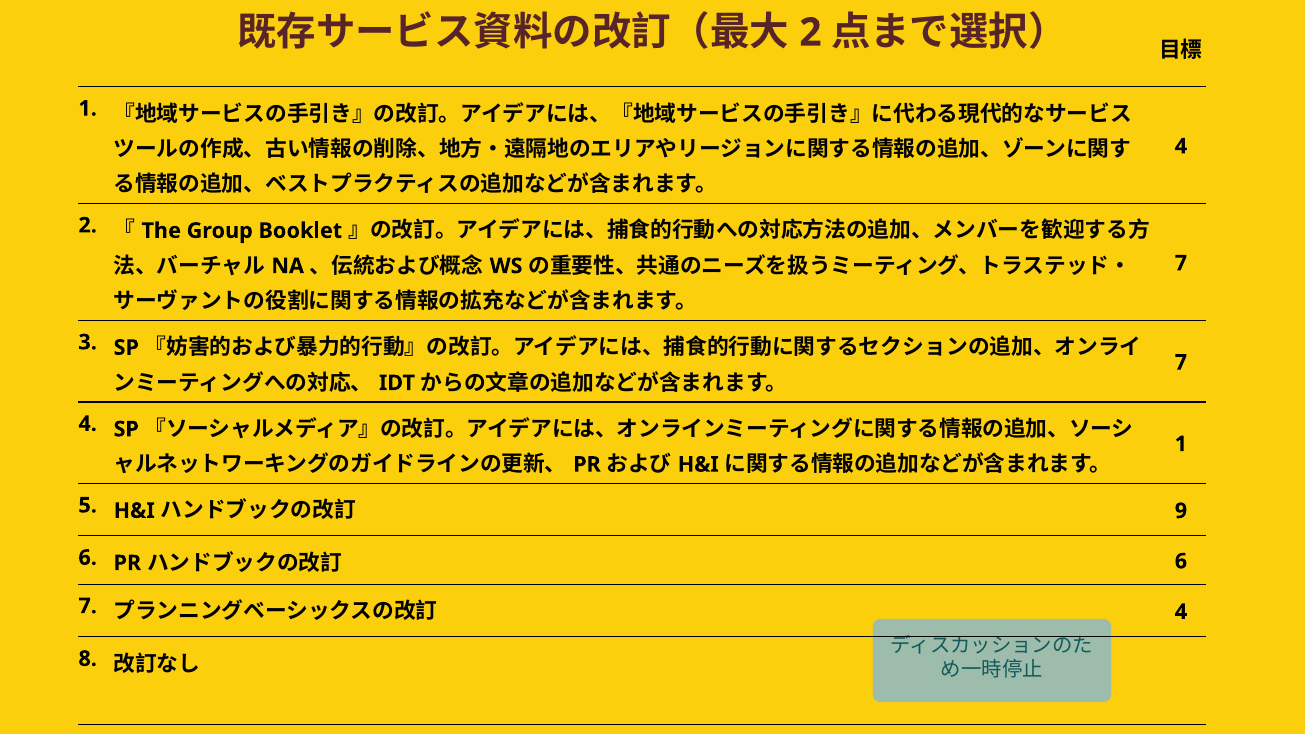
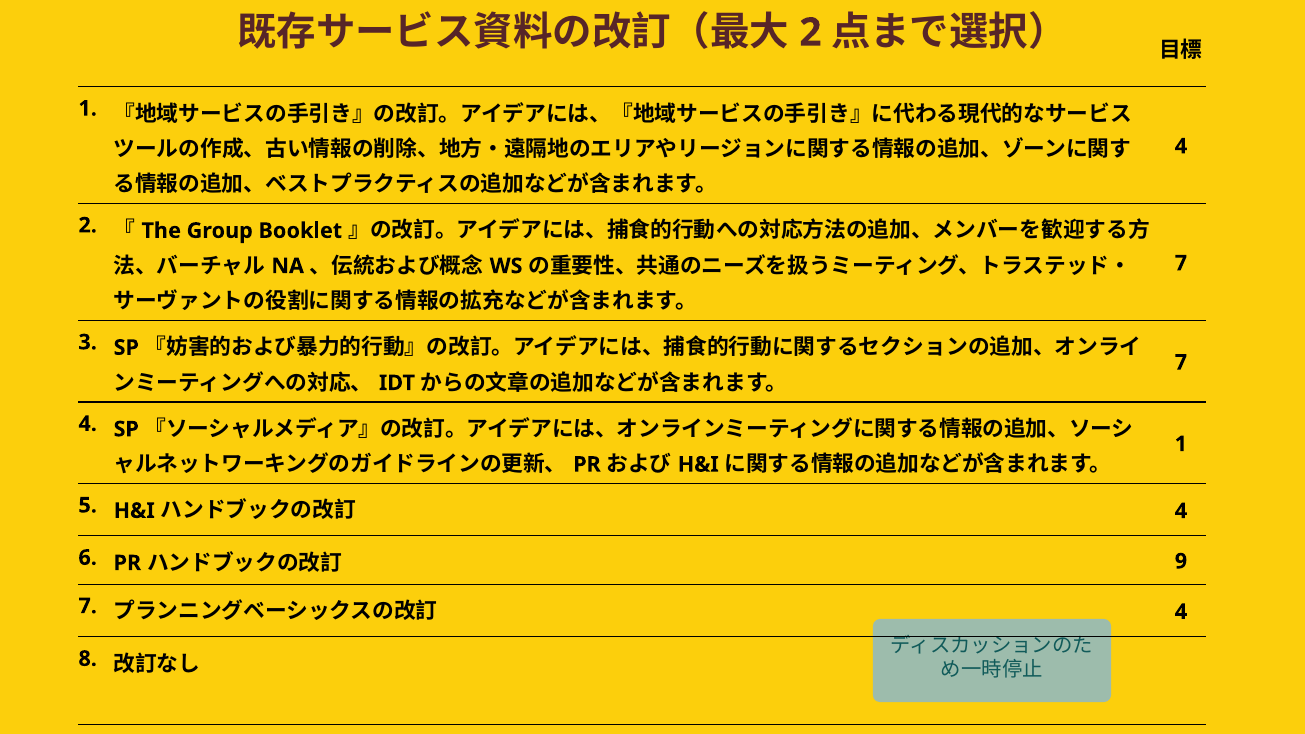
9: 9 -> 4 (1181, 511)
6: 6 -> 9 (1181, 561)
